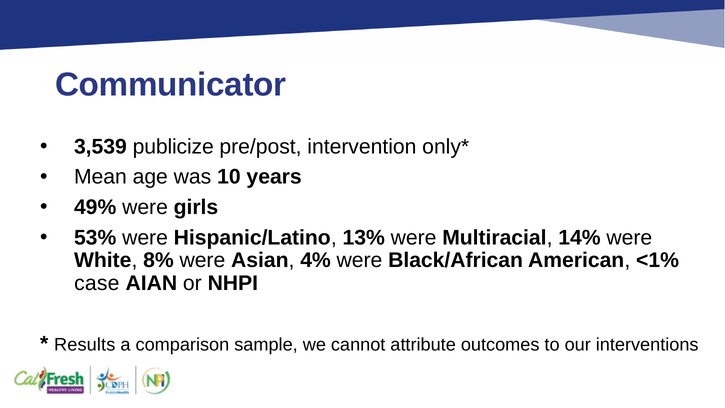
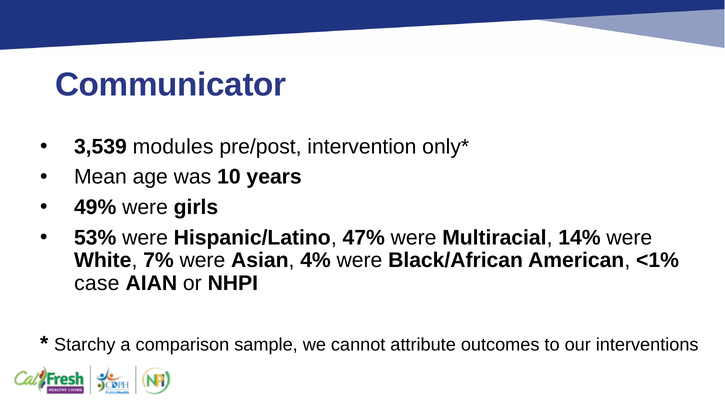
publicize: publicize -> modules (173, 146)
13%: 13% -> 47% (364, 238)
8%: 8% -> 7% (158, 260)
Results: Results -> Starchy (85, 345)
